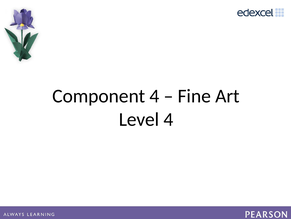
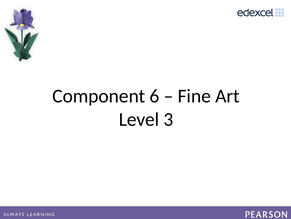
Component 4: 4 -> 6 (154, 96)
Level 4: 4 -> 3 (168, 119)
